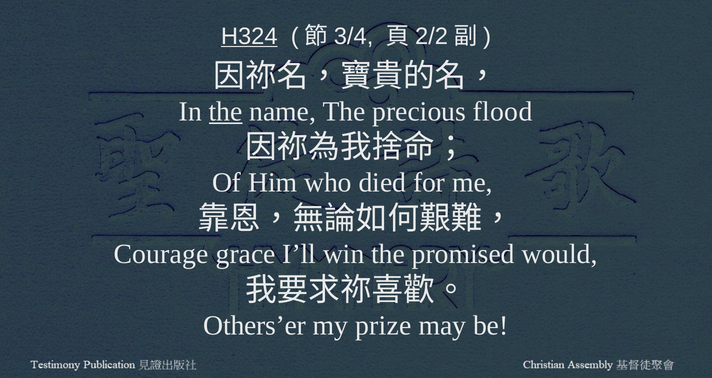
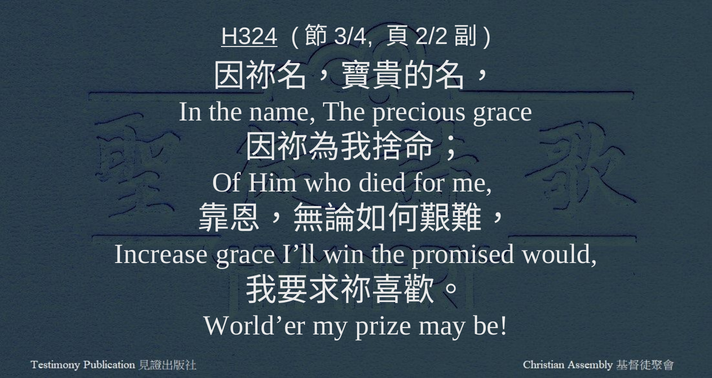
the underline: present -> none (226, 111)
precious flood: flood -> grace (503, 111)
Courage: Courage -> Increase (161, 254)
Others’er: Others’er -> World’er (254, 325)
